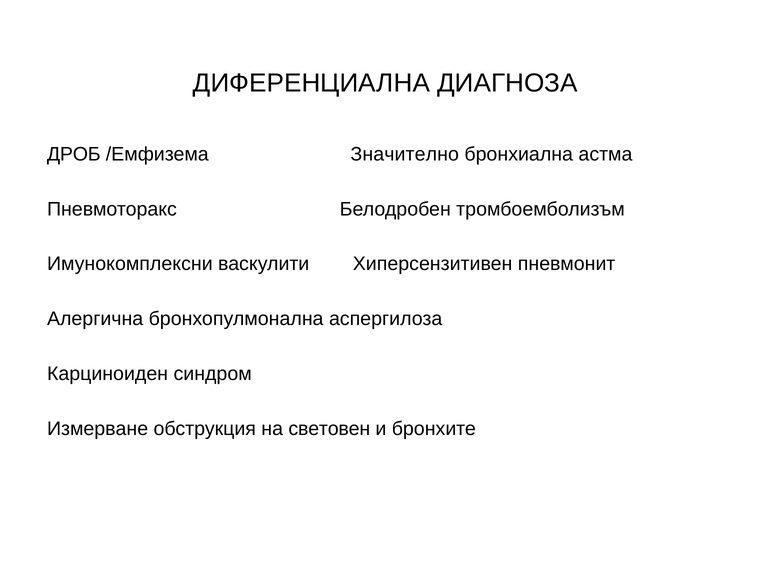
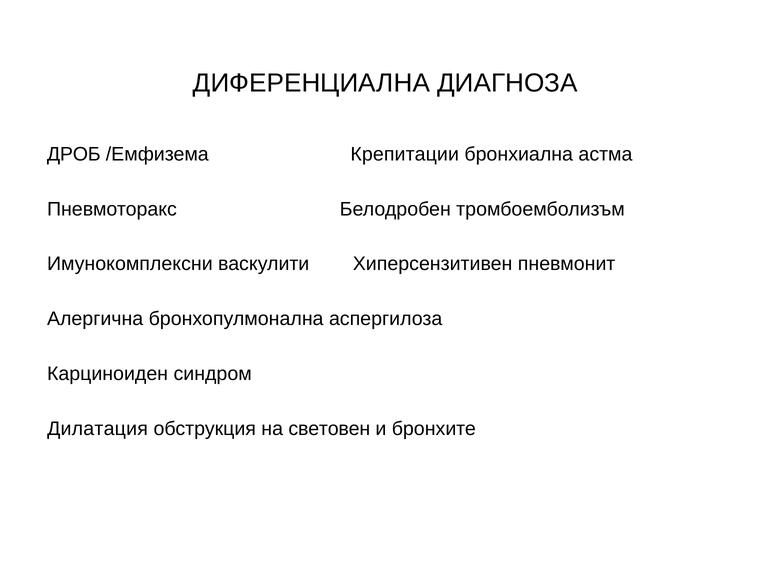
Значително: Значително -> Крепитации (405, 154)
Измерване: Измерване -> Дилатация (98, 429)
